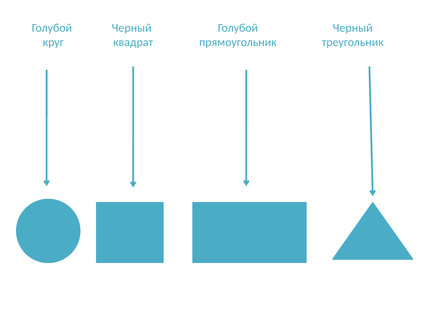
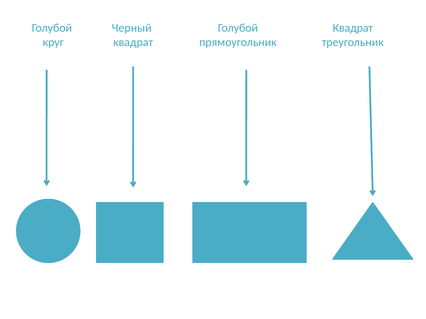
Черный: Черный -> Квадрат (353, 28)
